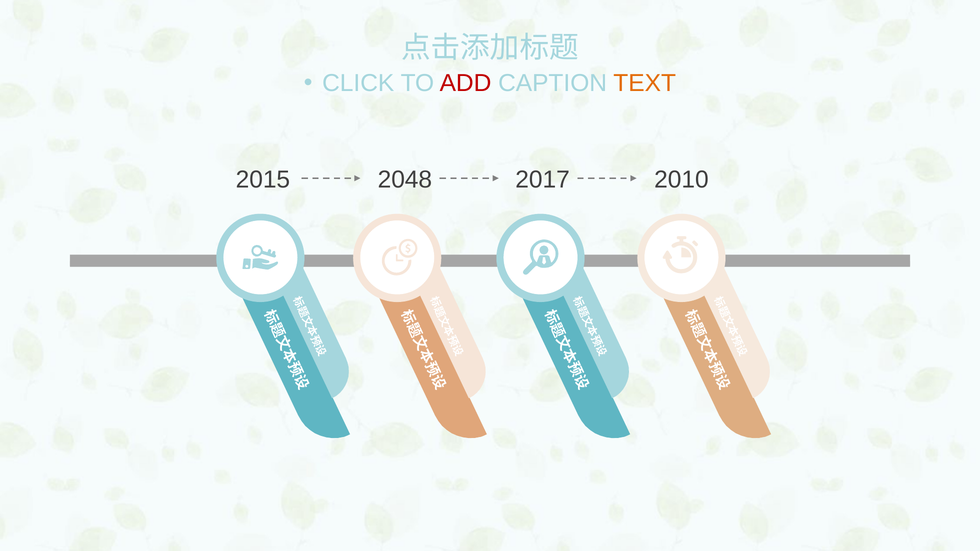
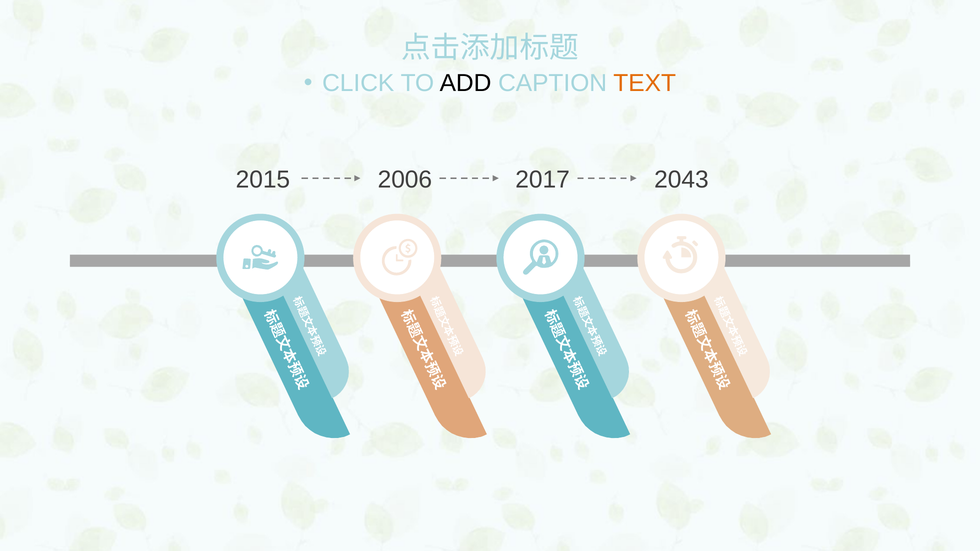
ADD colour: red -> black (465, 83)
2048: 2048 -> 2006 (405, 180)
2010: 2010 -> 2043 (681, 180)
